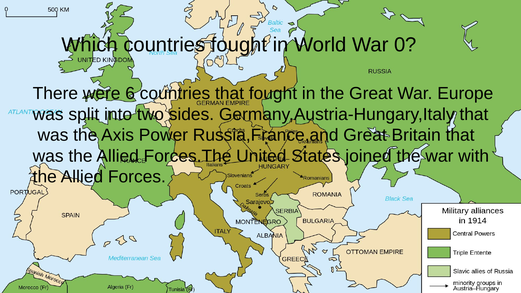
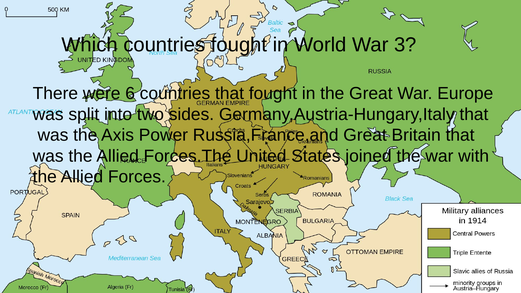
0: 0 -> 3 (405, 45)
